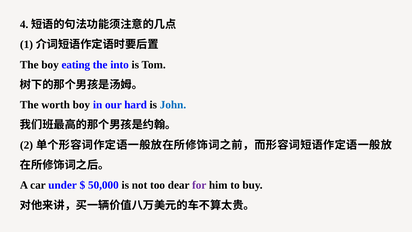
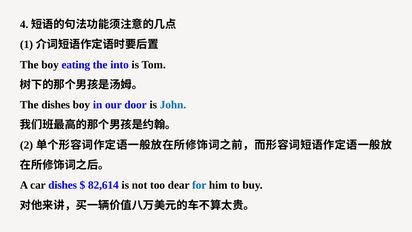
The worth: worth -> dishes (56, 105)
hard: hard -> door (136, 105)
car under: under -> dishes (63, 185)
50,000: 50,000 -> 82,614 (103, 185)
for colour: purple -> blue (199, 185)
